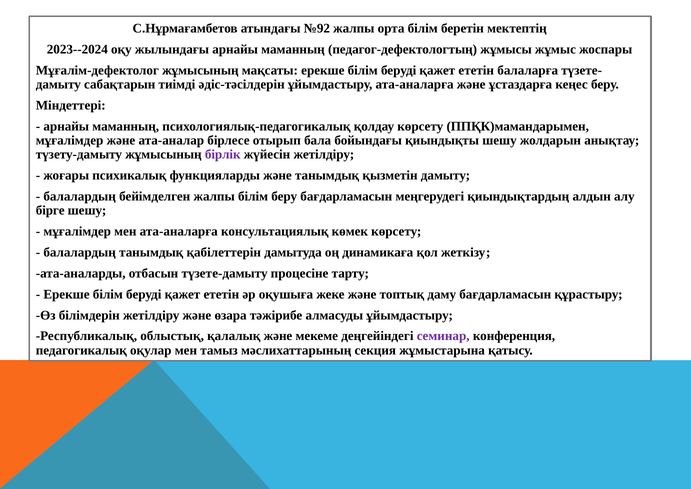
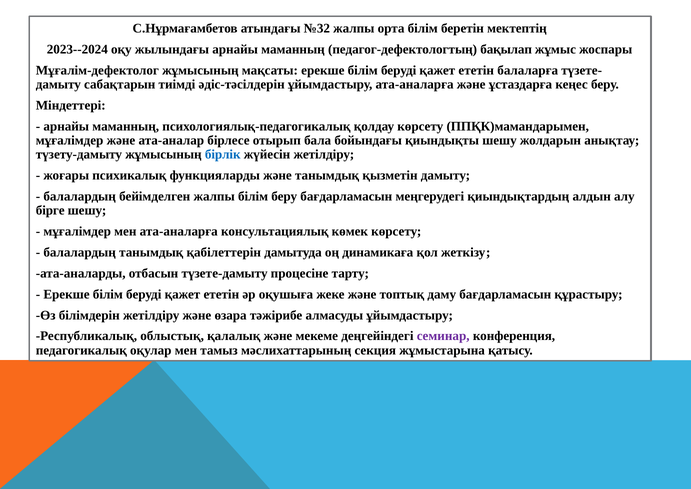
№92: №92 -> №32 (317, 28)
жұмысы: жұмысы -> бақылап (506, 49)
бірлік colour: purple -> blue (223, 155)
